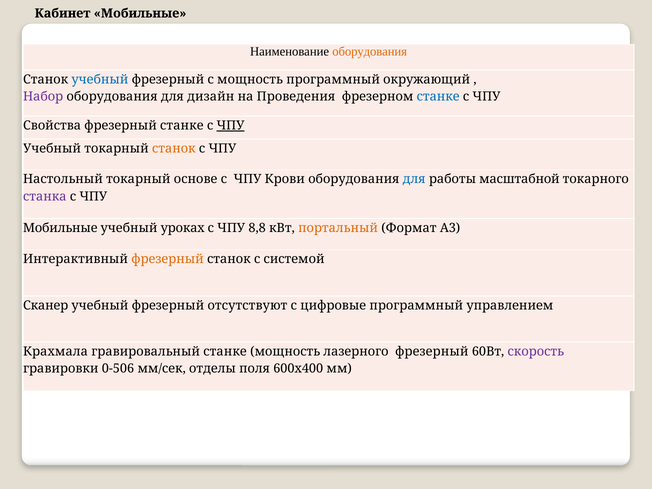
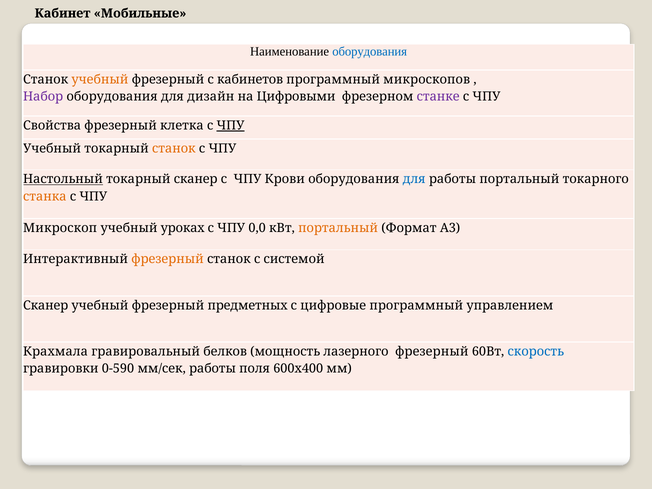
оборудования colour: orange -> blue (370, 51)
учебный colour: blue -> orange (100, 79)
с мощность: мощность -> кабинетов (250, 79)
окружающий: окружающий -> микроскопов (427, 79)
Проведения: Проведения -> Цифровыми (296, 97)
станке colour: blue -> purple (438, 97)
фрезерный станке: станке -> клетка (182, 125)
Настольный underline: none -> present (63, 179)
токарный основе: основе -> сканер (196, 179)
работы масштабной: масштабной -> портальный (519, 179)
станка colour: purple -> orange (45, 197)
Мобильные: Мобильные -> Микроскоп (60, 228)
8,8: 8,8 -> 0,0 (257, 228)
отсутствуют: отсутствуют -> предметных (248, 305)
гравировальный станке: станке -> белков (225, 352)
скорость colour: purple -> blue (536, 352)
0-506: 0-506 -> 0-590 (118, 369)
мм/сек отделы: отделы -> работы (213, 369)
